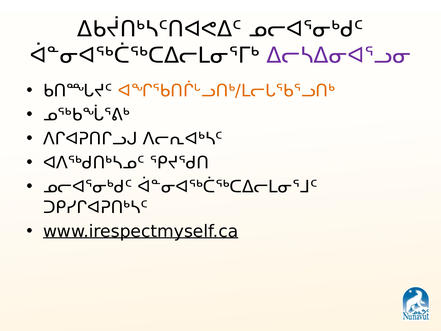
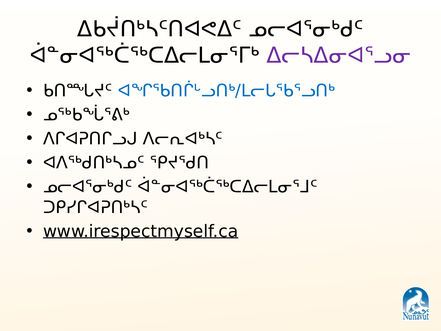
ᐊᖏᖃᑎᒌᒡᓗᑎᒃ/ᒪᓕᒐᖃᕐᓗᑎᒃ colour: orange -> blue (226, 91)
